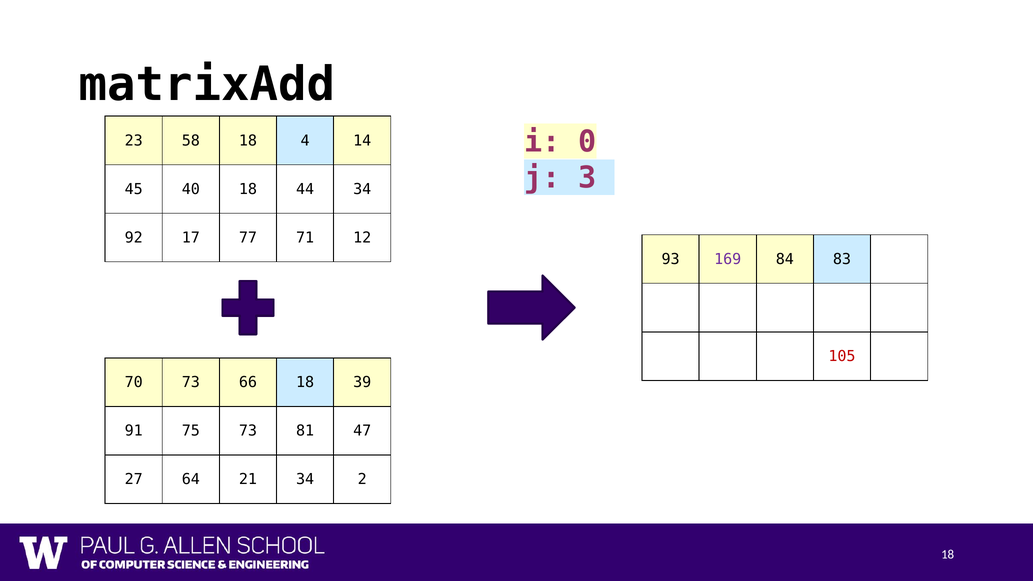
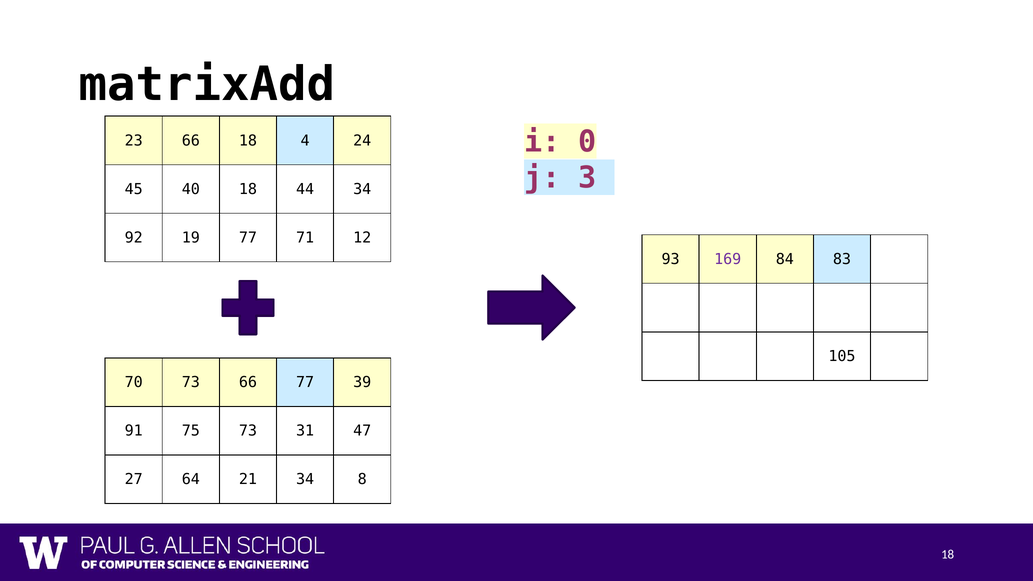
23 58: 58 -> 66 (191, 141)
14: 14 -> 24 (362, 141)
17: 17 -> 19 (191, 238)
105 colour: red -> black (842, 356)
66 18: 18 -> 77 (305, 382)
73 81: 81 -> 31 (305, 431)
2: 2 -> 8 (362, 480)
